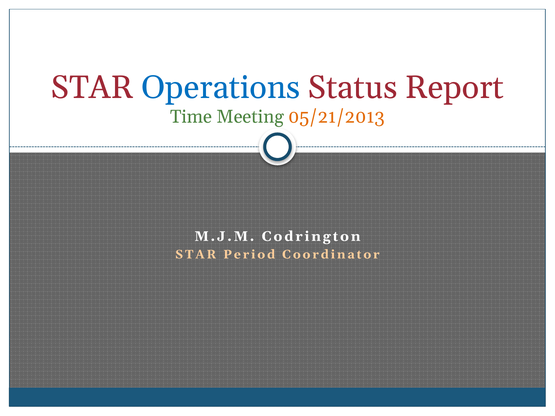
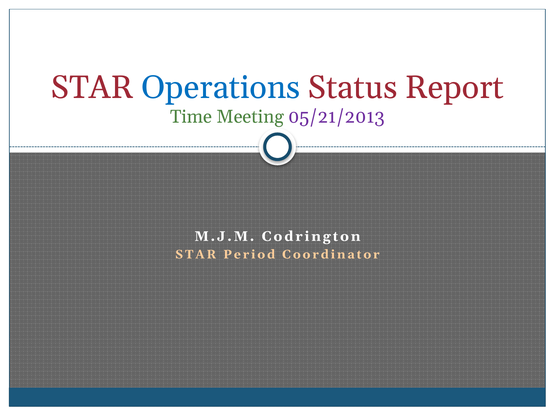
05/21/2013 colour: orange -> purple (336, 117)
